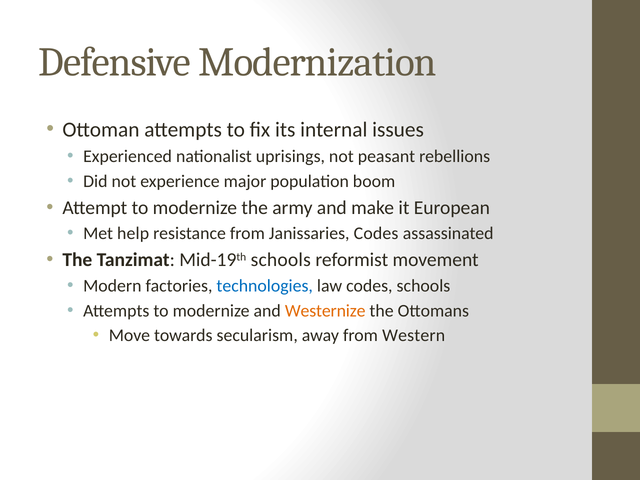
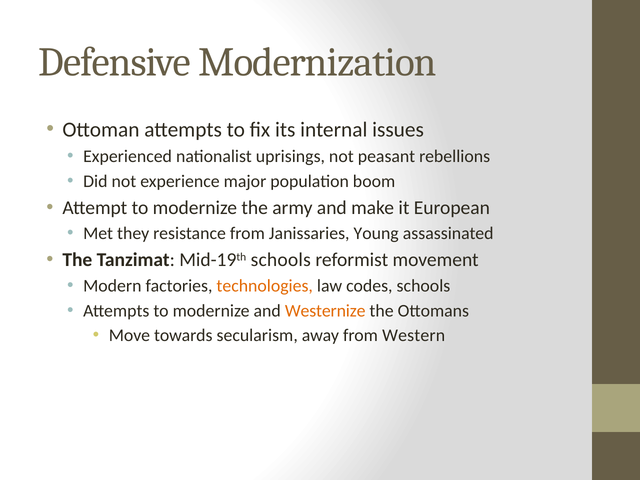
help: help -> they (133, 233)
Janissaries Codes: Codes -> Young (376, 233)
technologies colour: blue -> orange (265, 286)
